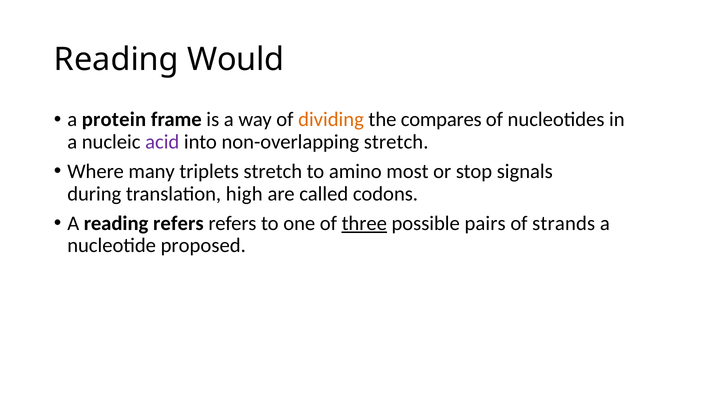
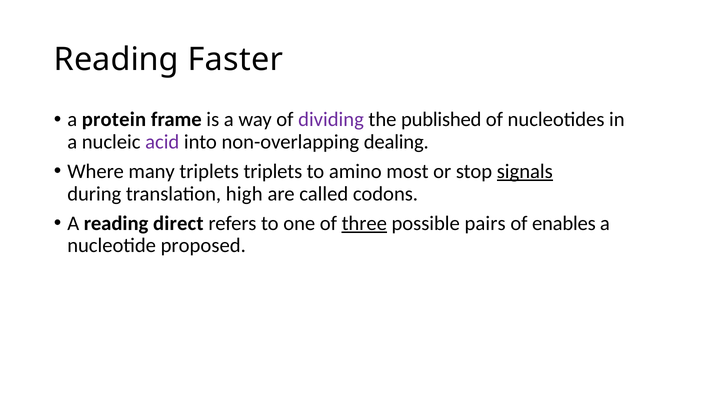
Would: Would -> Faster (235, 59)
dividing colour: orange -> purple (331, 120)
compares: compares -> published (441, 120)
non-overlapping stretch: stretch -> dealing (396, 142)
triplets stretch: stretch -> triplets (273, 172)
signals underline: none -> present (525, 172)
reading refers: refers -> direct (178, 223)
strands: strands -> enables (564, 223)
